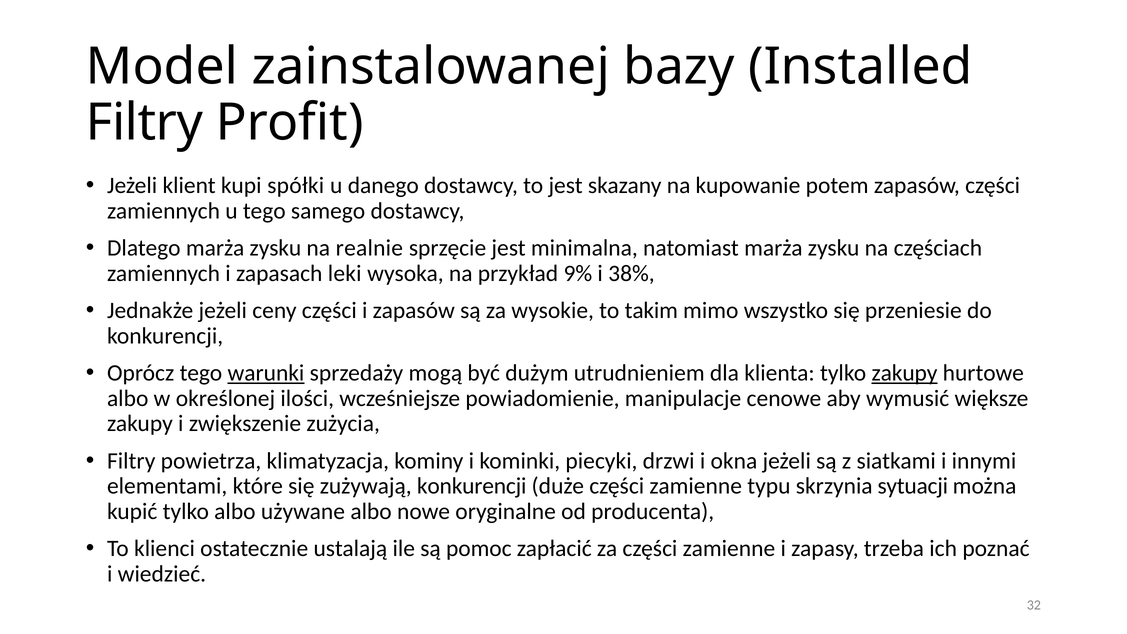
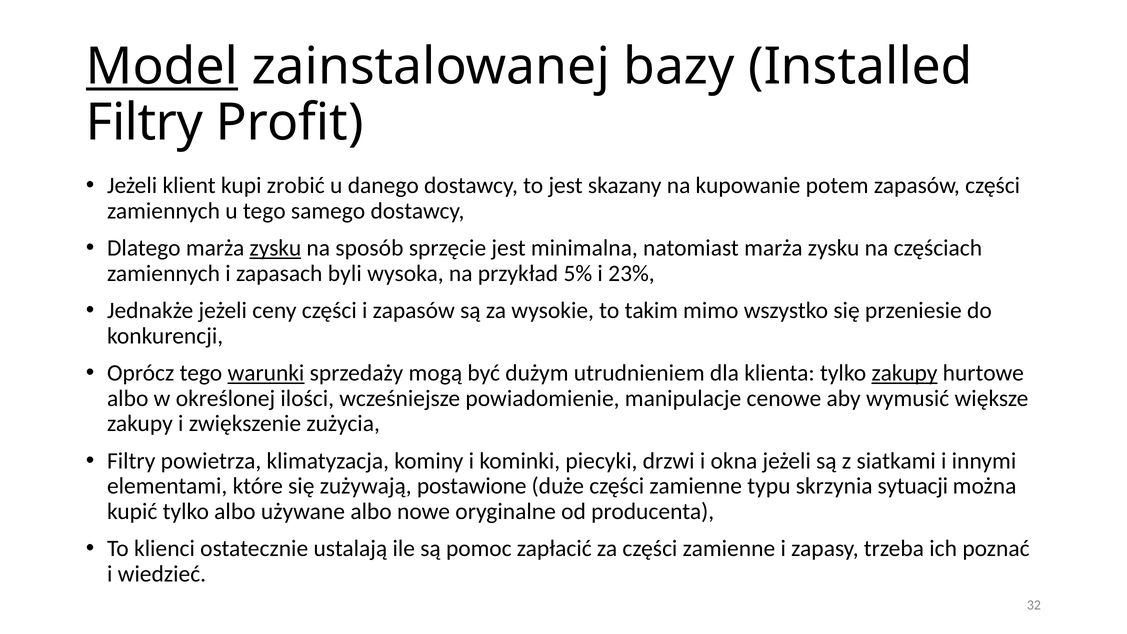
Model underline: none -> present (162, 67)
spółki: spółki -> zrobić (296, 186)
zysku underline: none -> present (275, 248)
realnie: realnie -> sposób (369, 248)
leki: leki -> byli (345, 273)
9%: 9% -> 5% (578, 273)
38%: 38% -> 23% (631, 273)
zużywają konkurencji: konkurencji -> postawione (472, 486)
